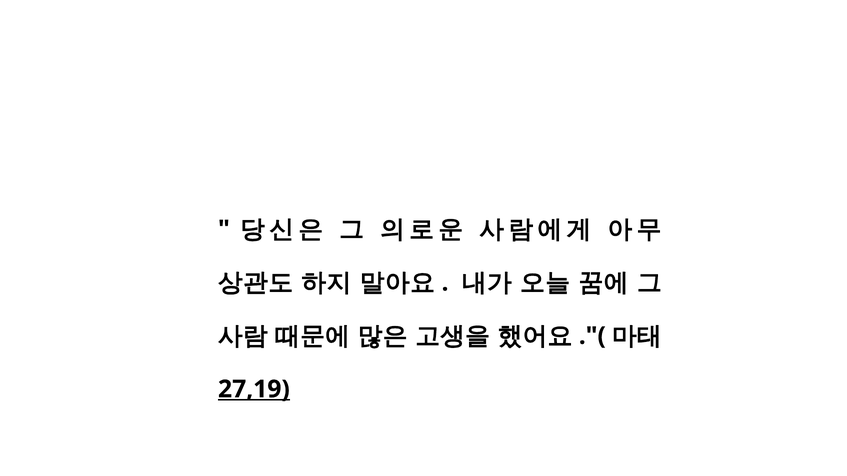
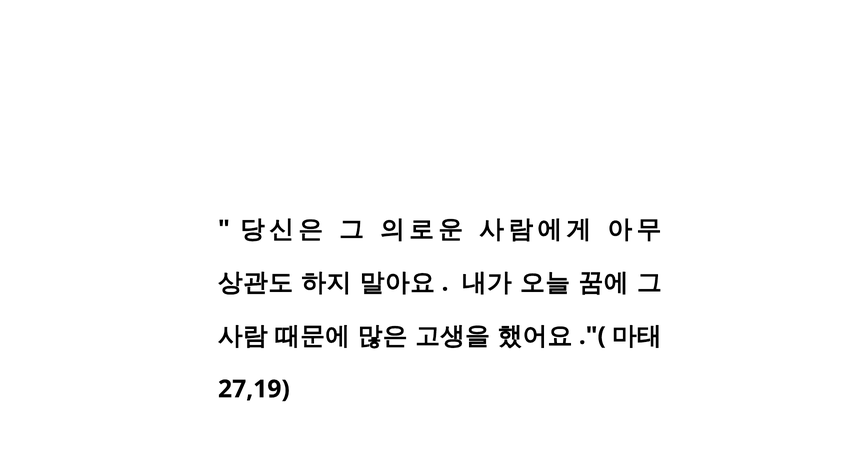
27,19 underline: present -> none (254, 389)
